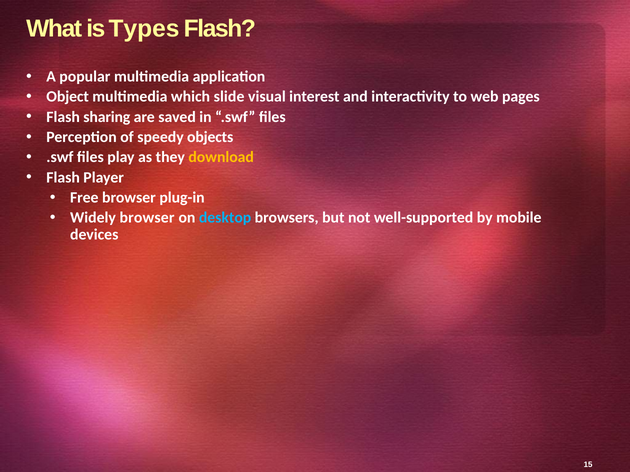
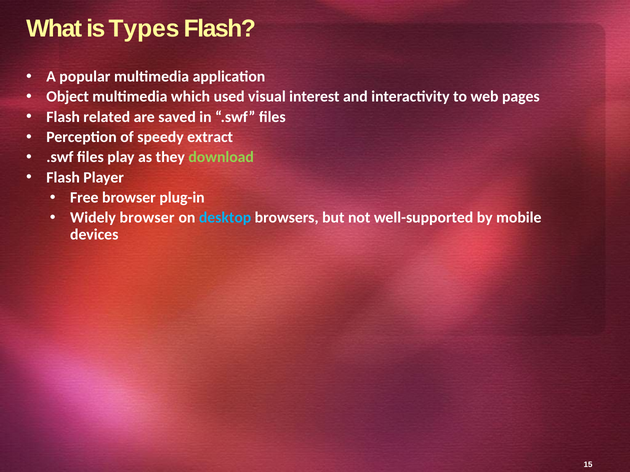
slide: slide -> used (229, 97)
sharing: sharing -> related (107, 117)
objects: objects -> extract (210, 137)
download colour: yellow -> light green (221, 157)
